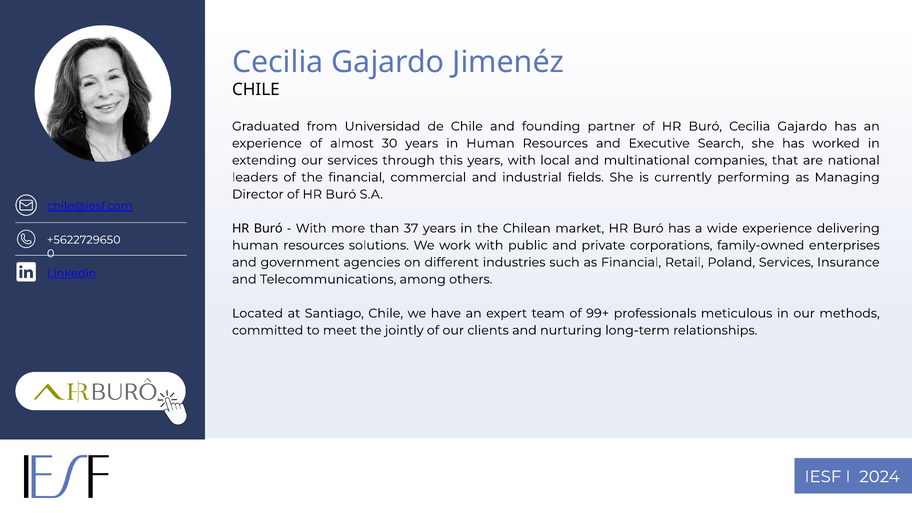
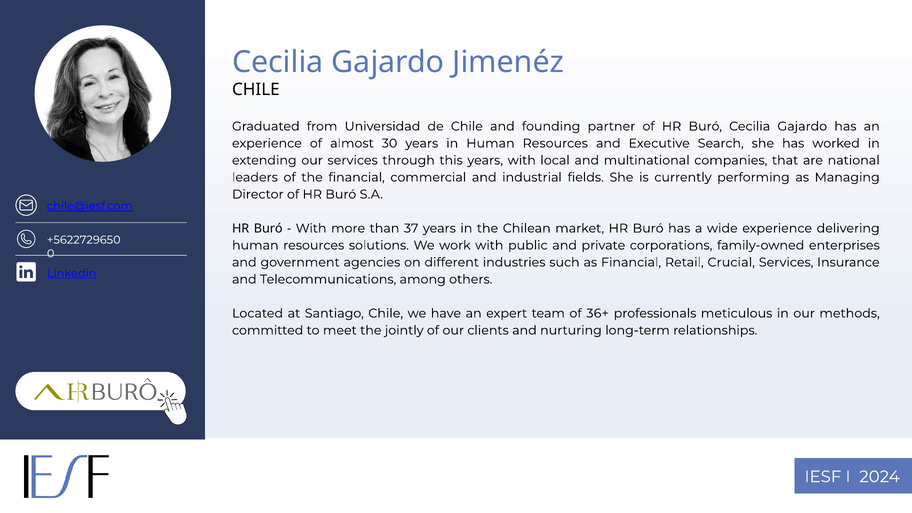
Poland: Poland -> Crucial (731, 262)
99+: 99+ -> 36+ (598, 313)
